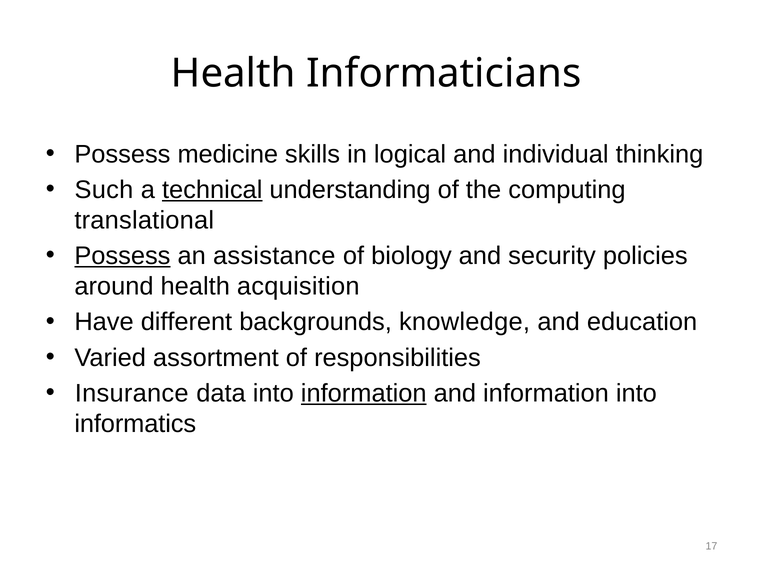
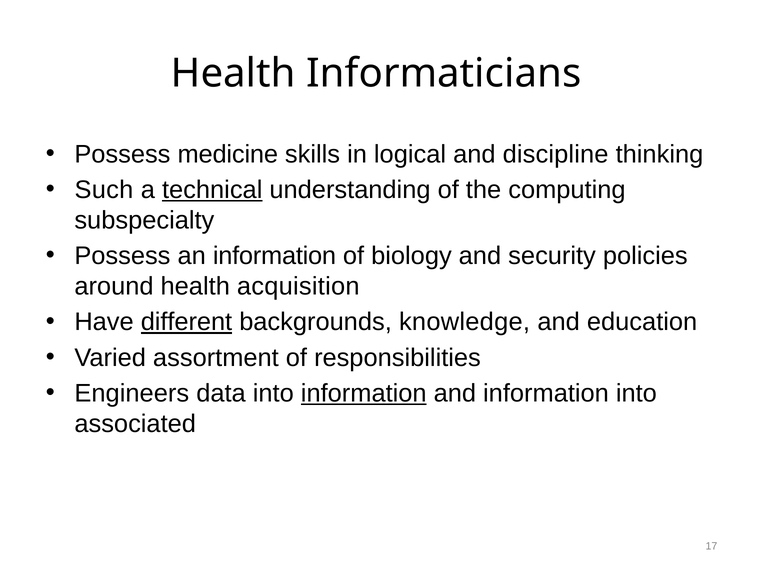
individual: individual -> discipline (556, 154)
translational: translational -> subspecialty (144, 221)
Possess underline: present -> none (122, 256)
an assistance: assistance -> information (275, 256)
different underline: none -> present (186, 322)
Insurance: Insurance -> Engineers (132, 393)
informatics: informatics -> associated (135, 424)
